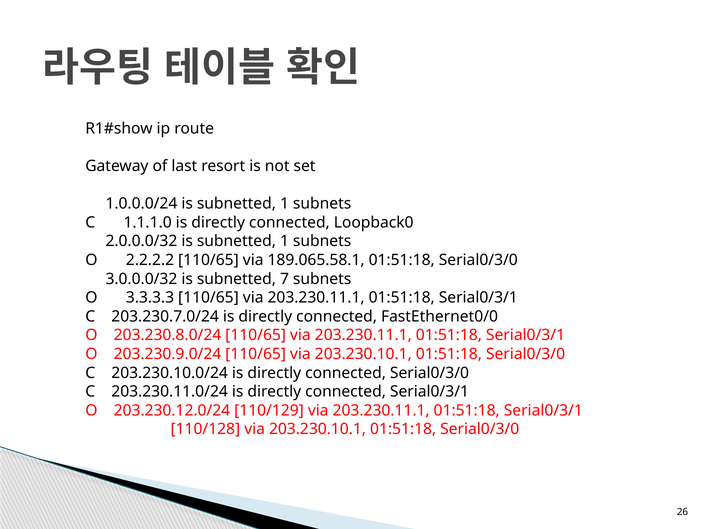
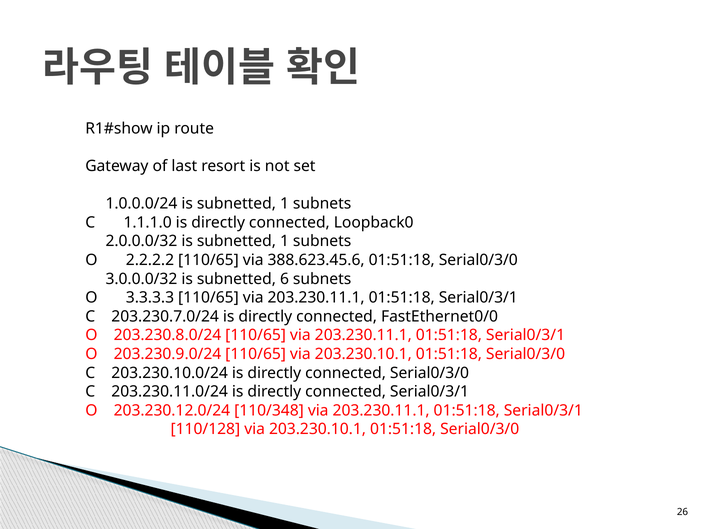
189.065.58.1: 189.065.58.1 -> 388.623.45.6 (316, 260)
7: 7 -> 6 (285, 279)
110/129: 110/129 -> 110/348 (269, 410)
